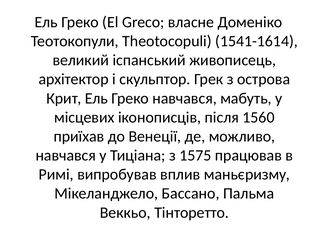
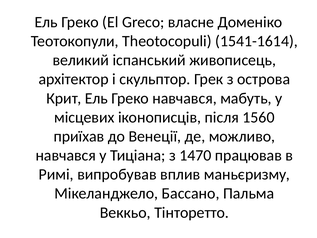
1575: 1575 -> 1470 (195, 155)
